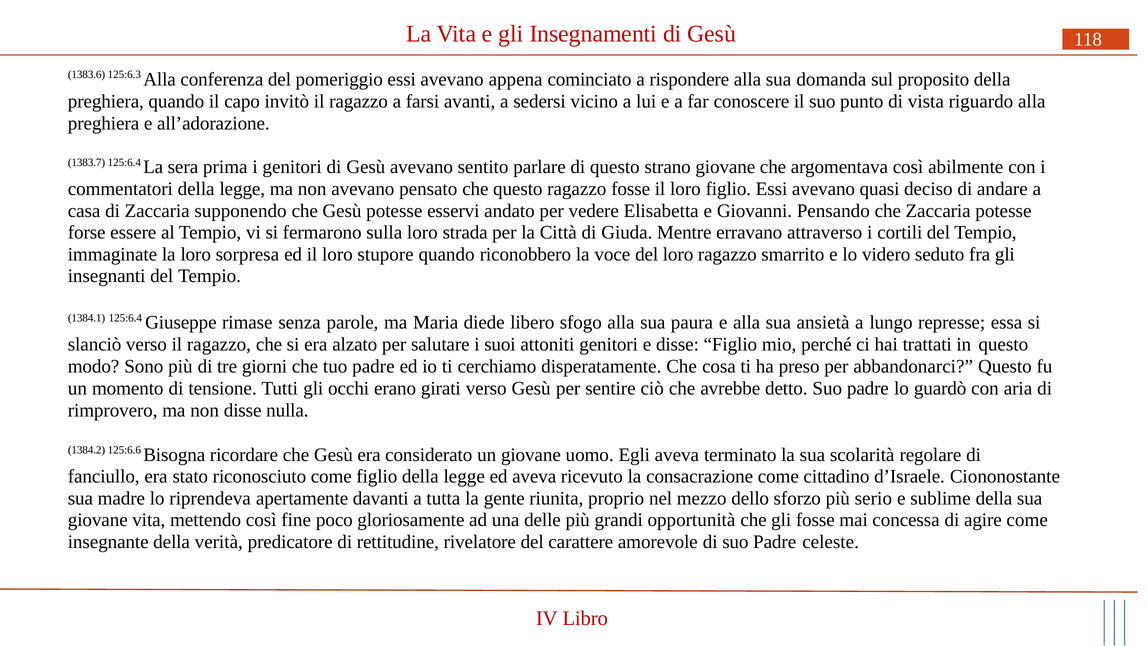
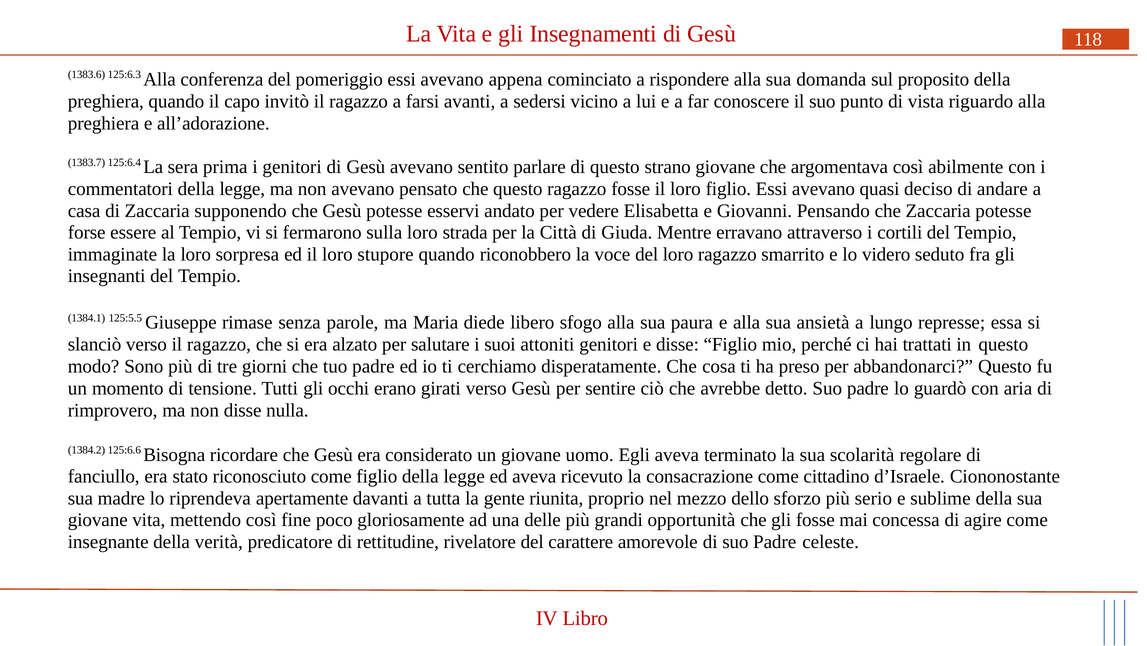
1384.1 125:6.4: 125:6.4 -> 125:5.5 (125, 318)
